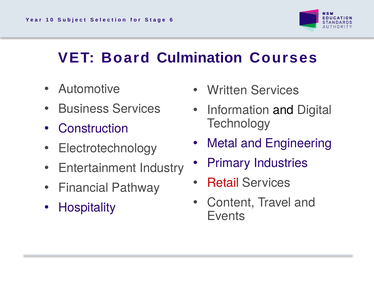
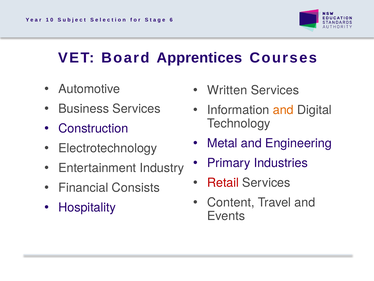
Culmination: Culmination -> Apprentices (199, 58)
and colour: black -> orange (283, 110)
Pathway: Pathway -> Consists (136, 187)
